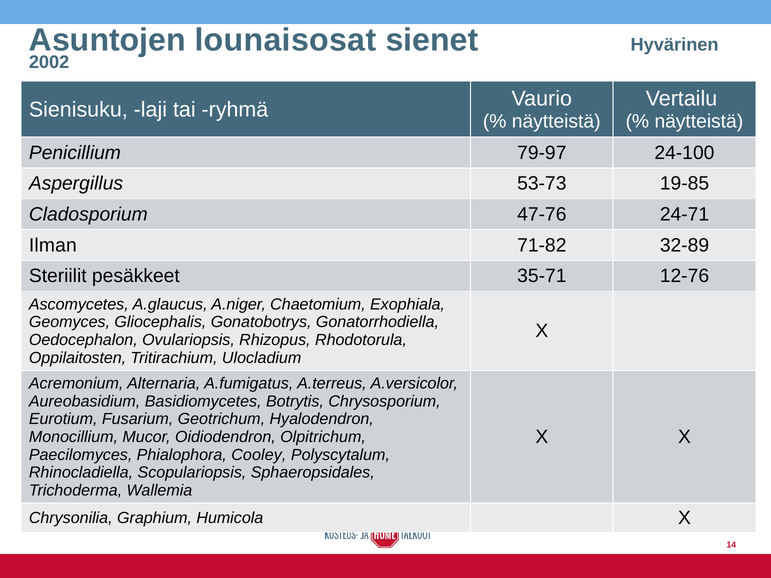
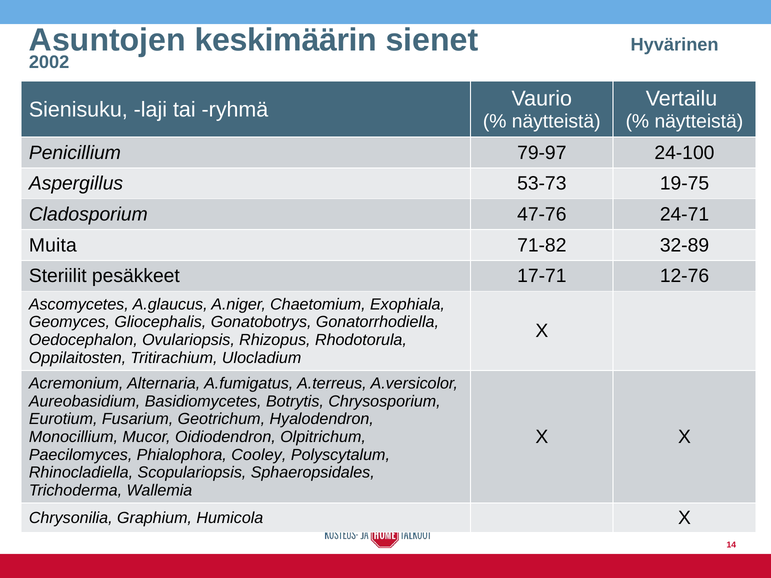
lounaisosat: lounaisosat -> keskimäärin (286, 40)
19-85: 19-85 -> 19-75 (685, 184)
Ilman: Ilman -> Muita (53, 245)
35-71: 35-71 -> 17-71 (542, 276)
